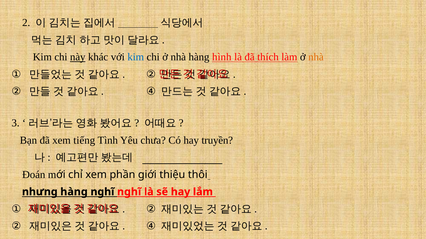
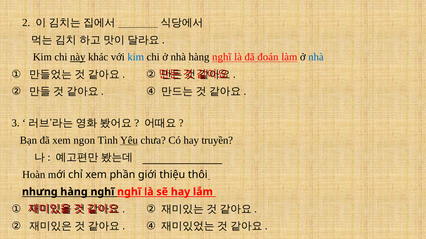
nhà hàng hình: hình -> nghĩ (222, 57)
thích: thích -> đoán (268, 57)
nhà colour: orange -> blue (316, 57)
tiếng: tiếng -> ngon (84, 141)
Yêu underline: none -> present (129, 141)
Đoán: Đoán -> Hoàn (34, 175)
